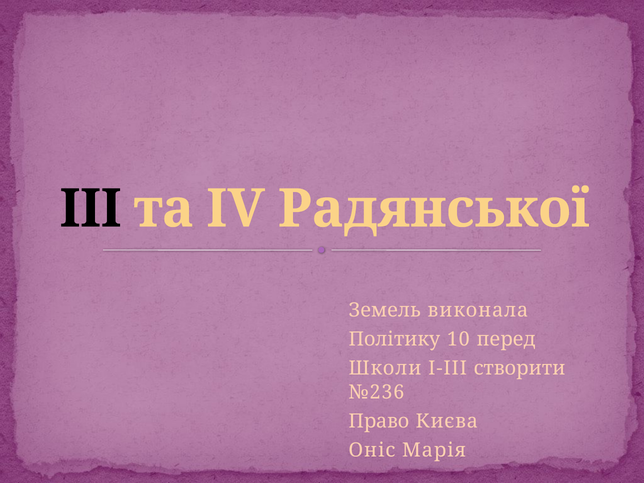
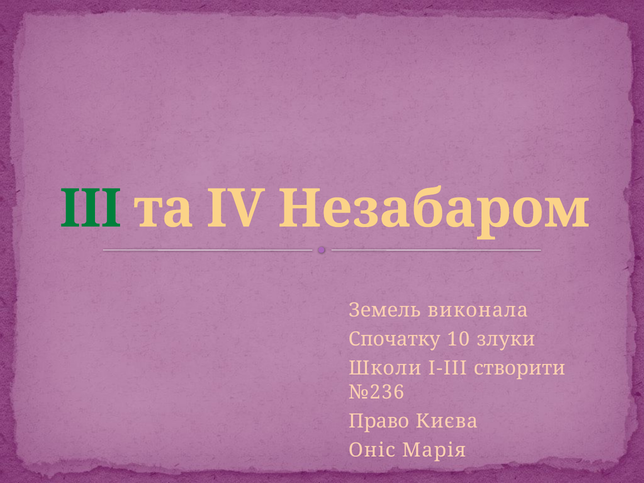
ІІІ colour: black -> green (91, 209)
Радянської: Радянської -> Незабаром (434, 209)
Політику: Політику -> Спочатку (394, 339)
перед: перед -> злуки (506, 339)
